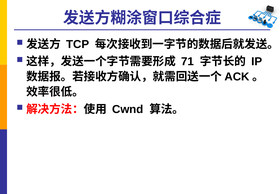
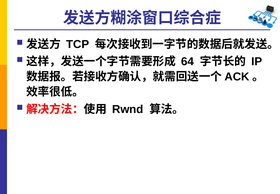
71: 71 -> 64 (188, 62)
Cwnd: Cwnd -> Rwnd (128, 109)
